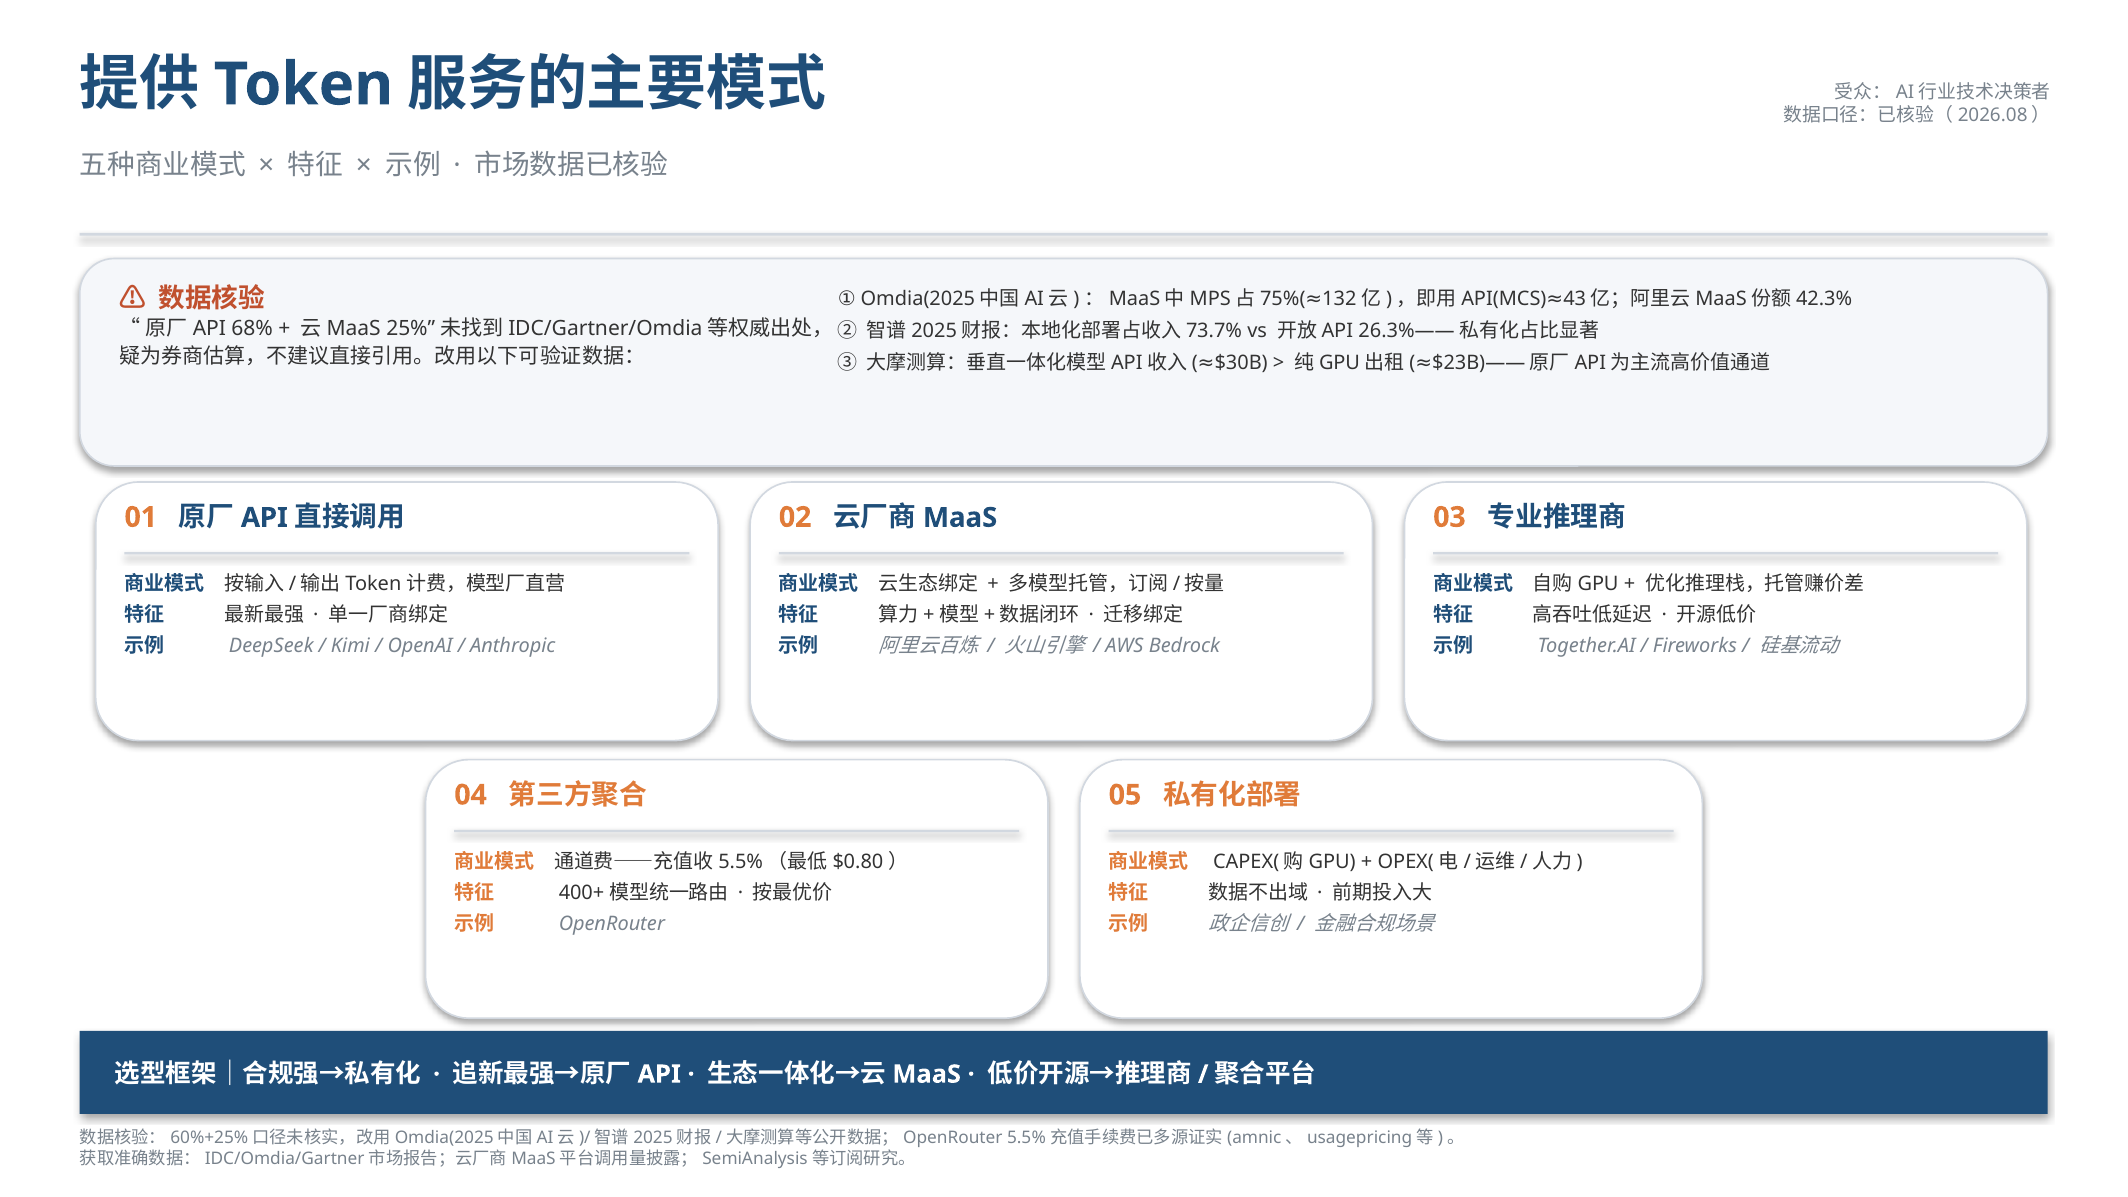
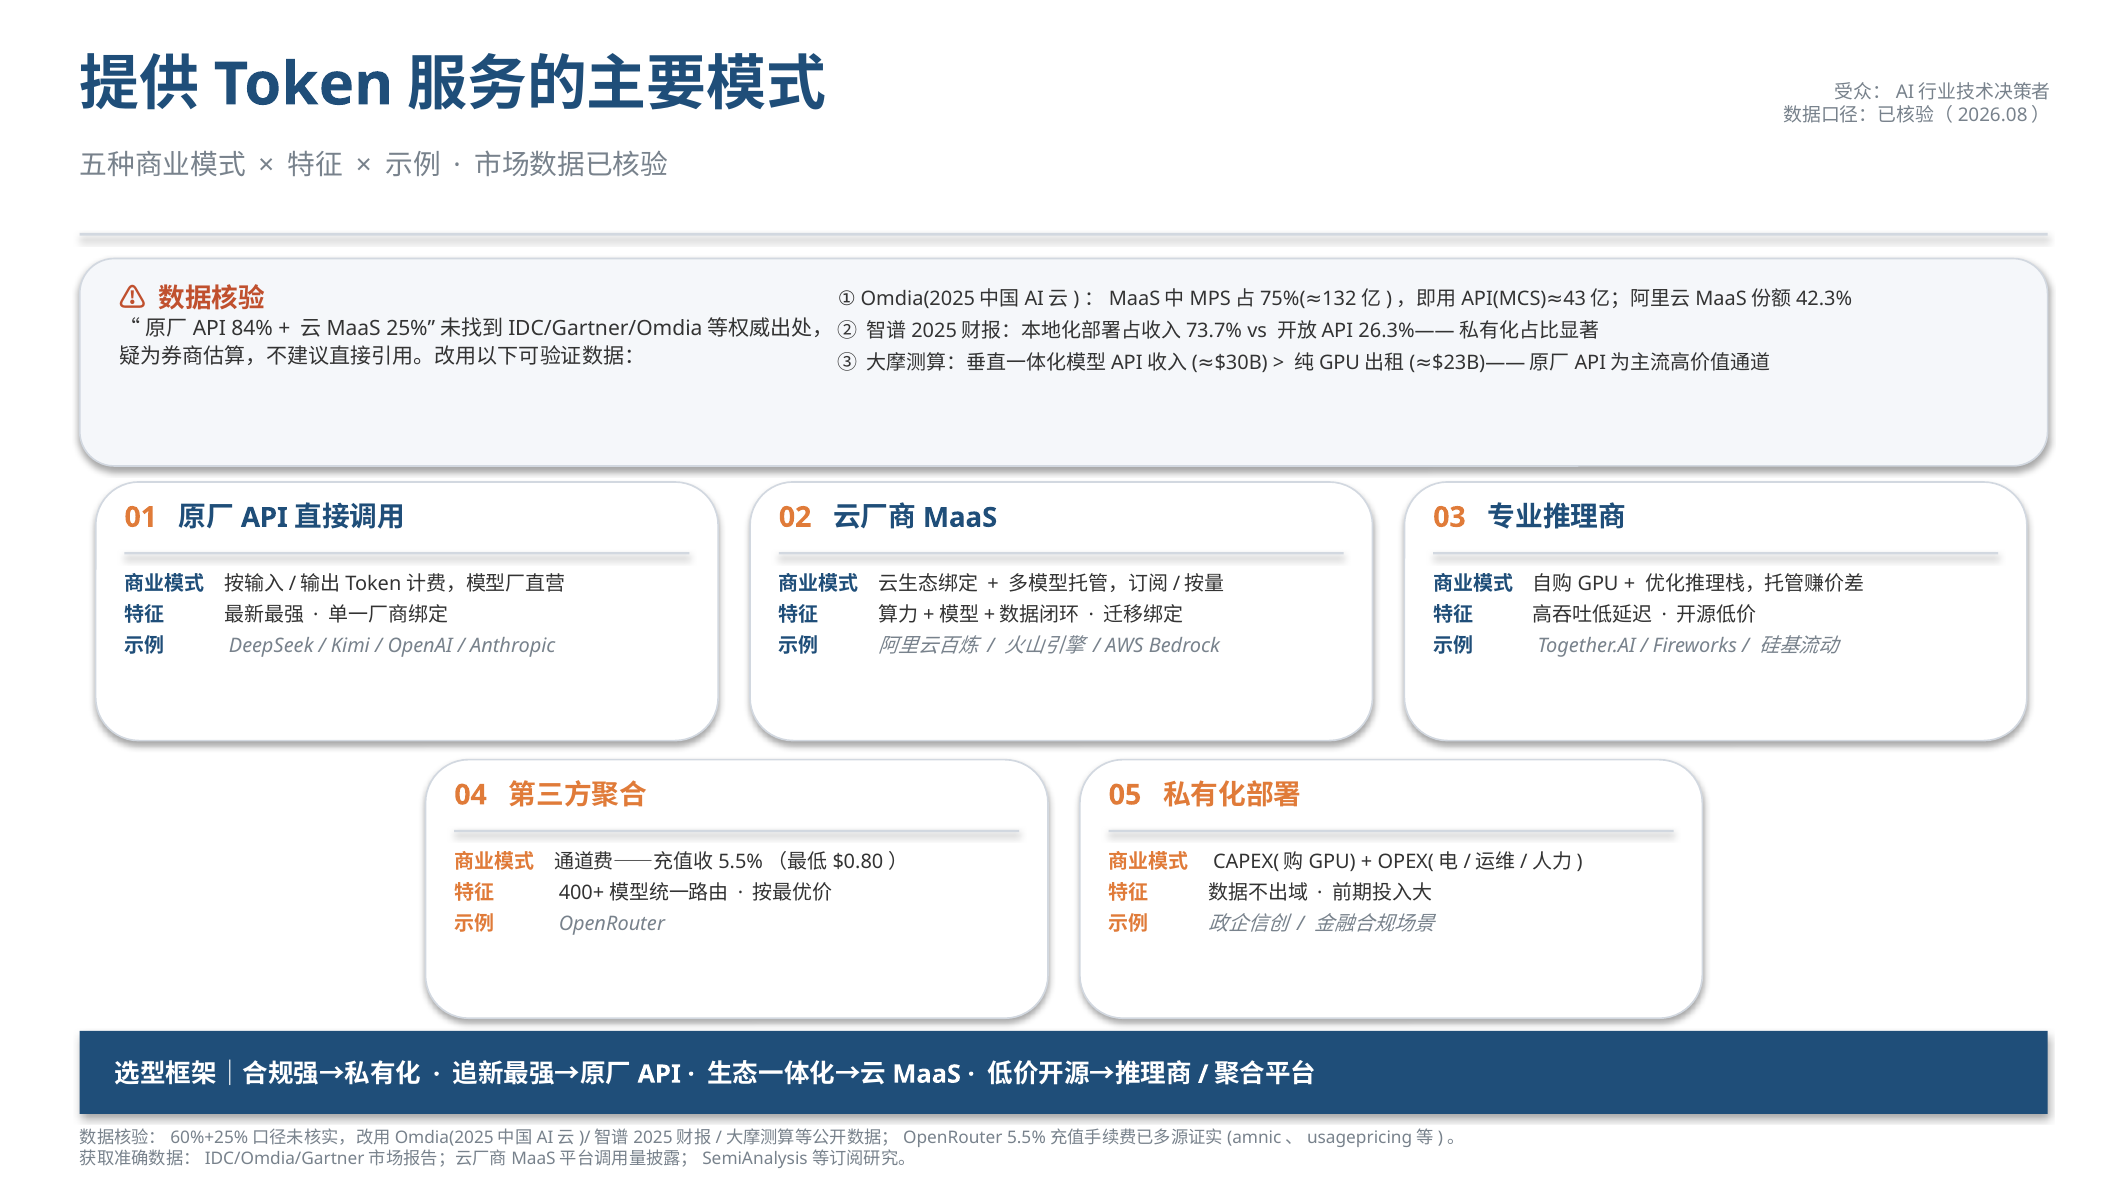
68%: 68% -> 84% (252, 329)
